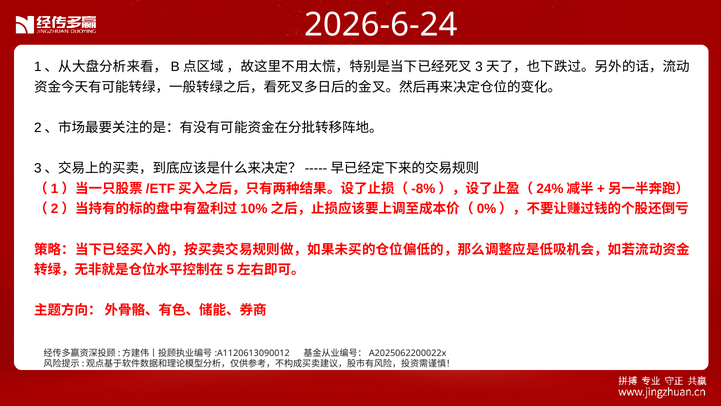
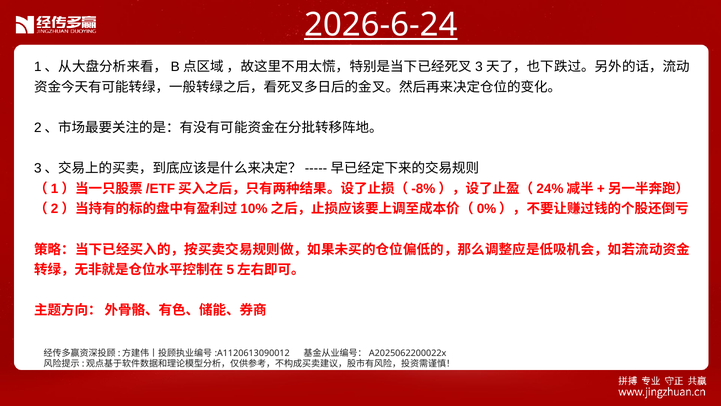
2026-6-24 underline: none -> present (381, 25)
